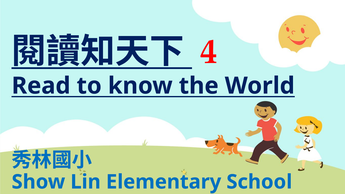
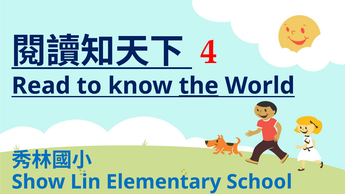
the underline: none -> present (199, 86)
